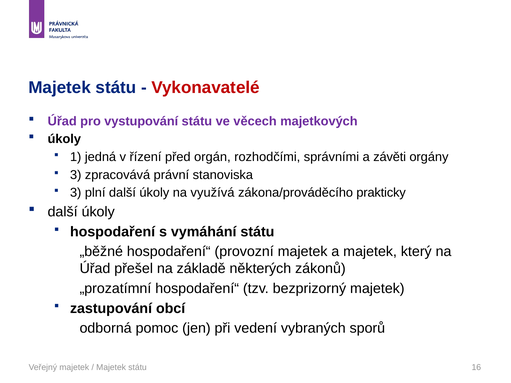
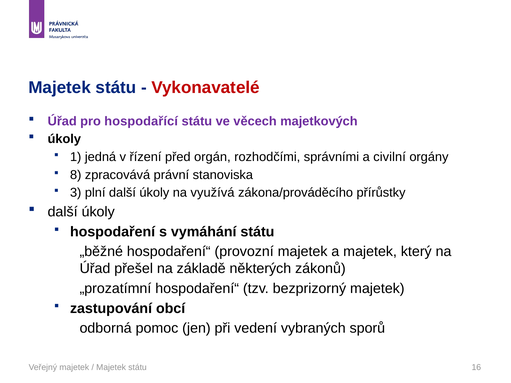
vystupování: vystupování -> hospodařící (141, 121)
závěti: závěti -> civilní (390, 157)
3: 3 -> 8 (76, 175)
prakticky: prakticky -> přírůstky (381, 193)
